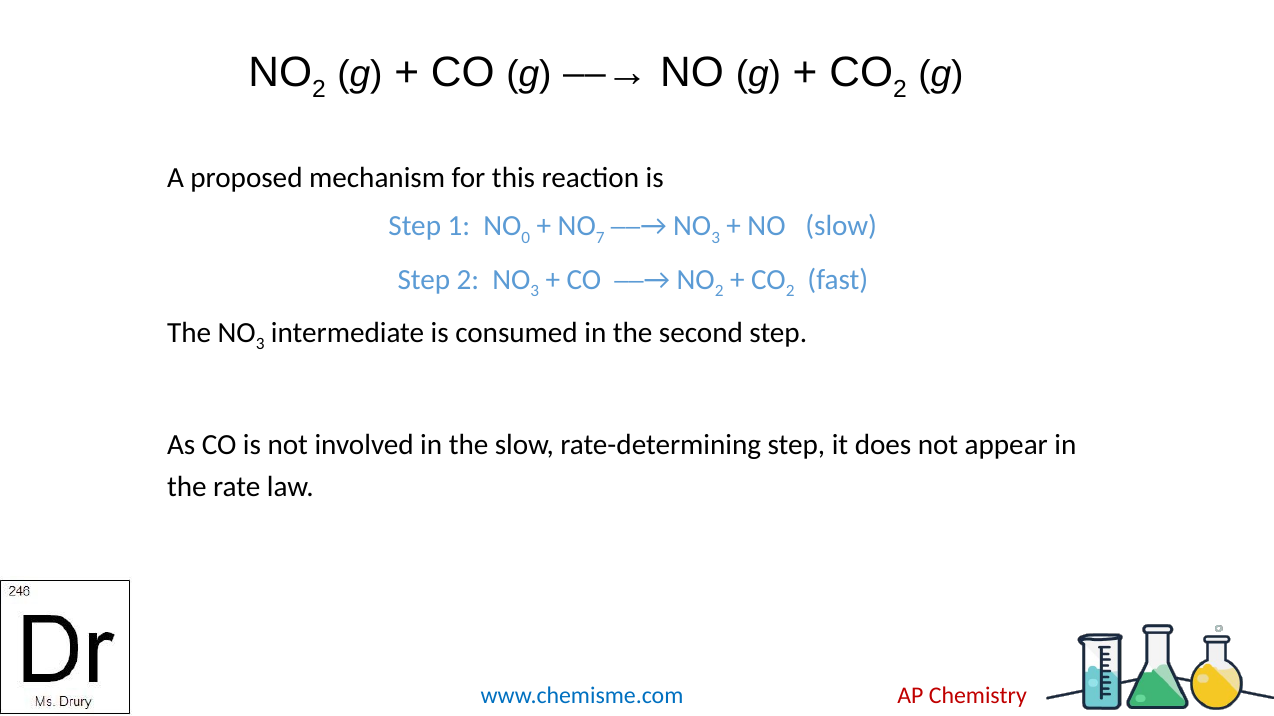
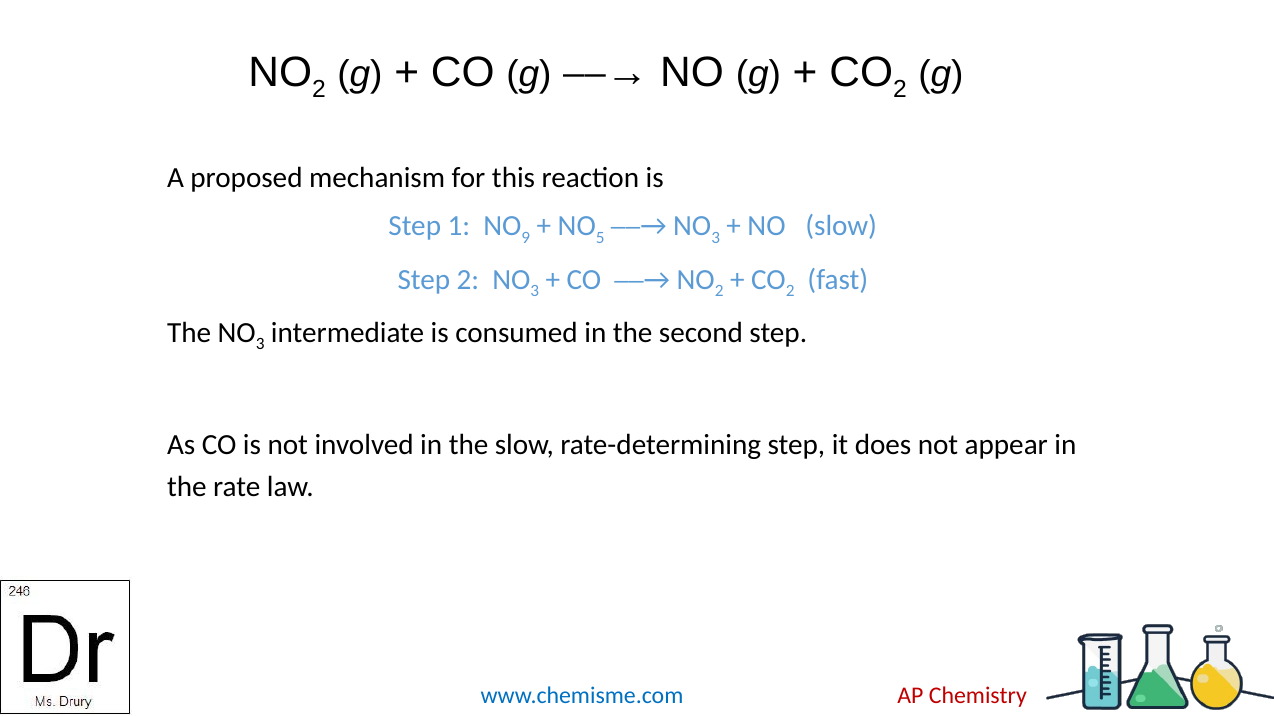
0: 0 -> 9 (526, 238)
7: 7 -> 5 (600, 238)
